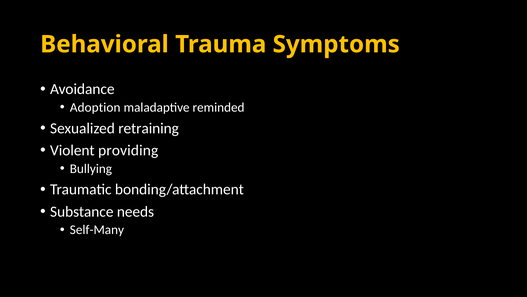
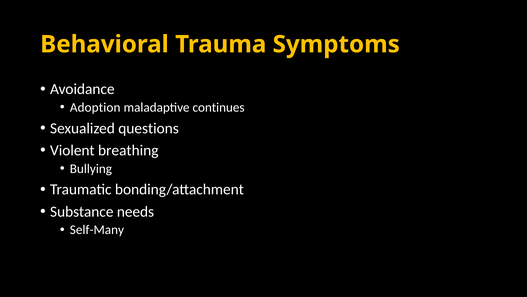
reminded: reminded -> continues (219, 107)
retraining: retraining -> questions (149, 128)
providing: providing -> breathing (128, 150)
